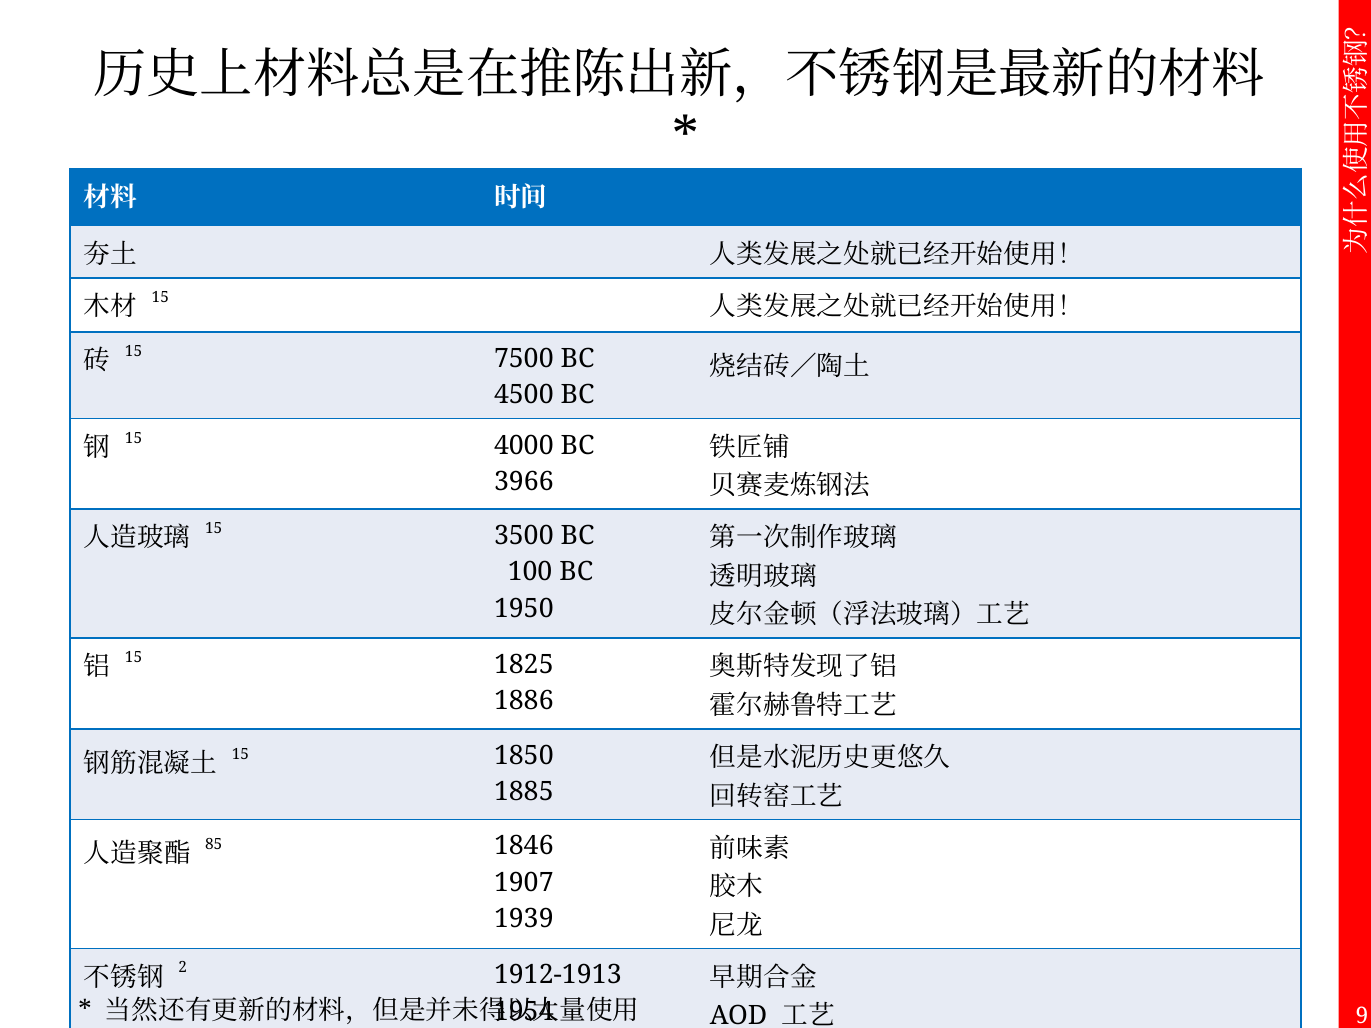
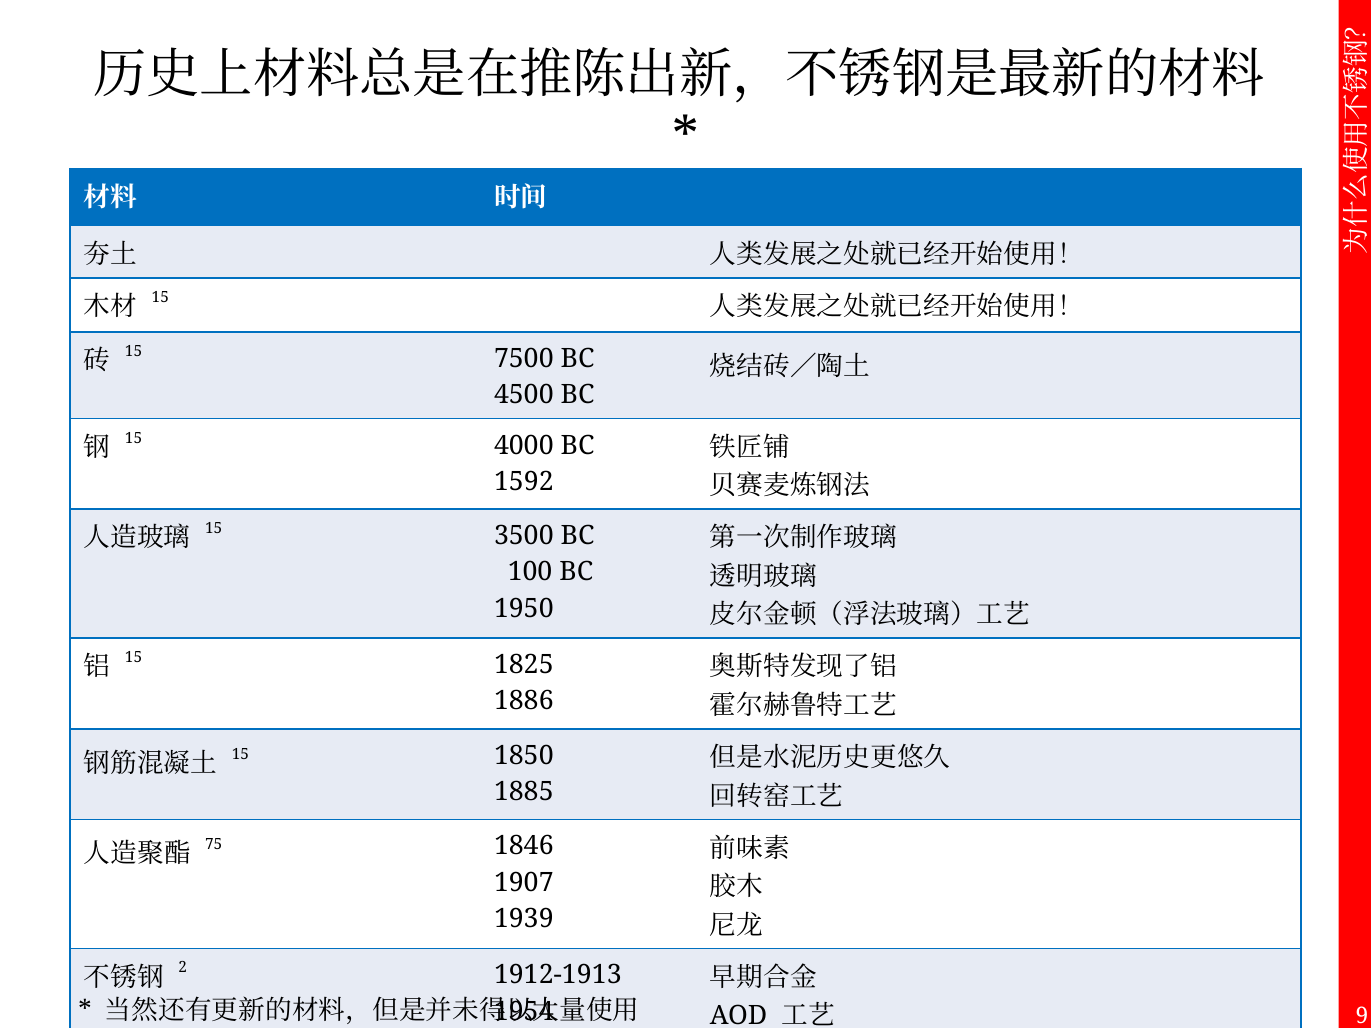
3966: 3966 -> 1592 (524, 482)
85: 85 -> 75 (214, 845)
